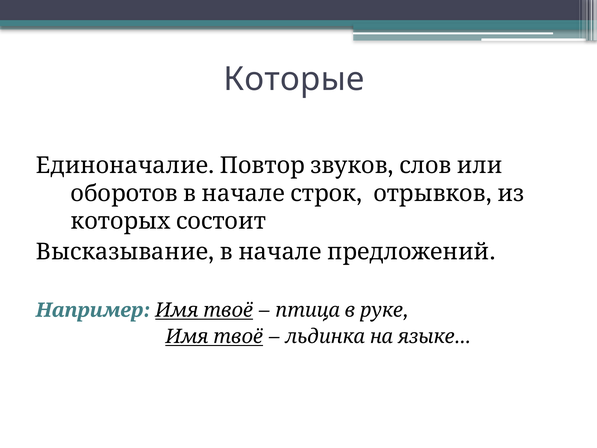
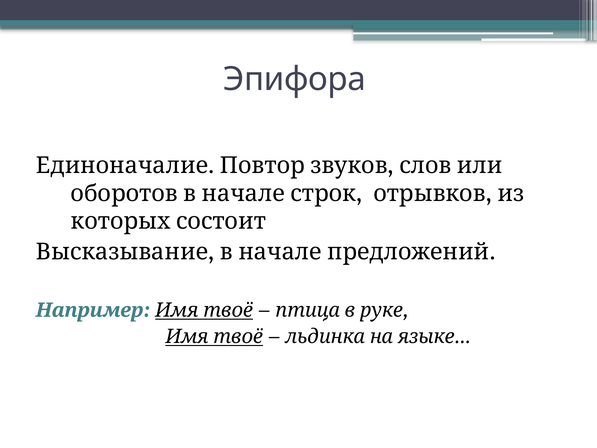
Которые: Которые -> Эпифора (294, 79)
